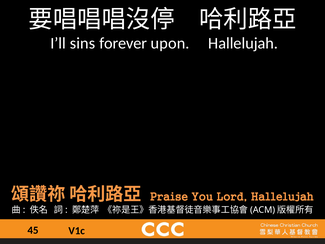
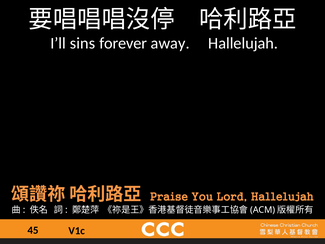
upon: upon -> away (170, 43)
